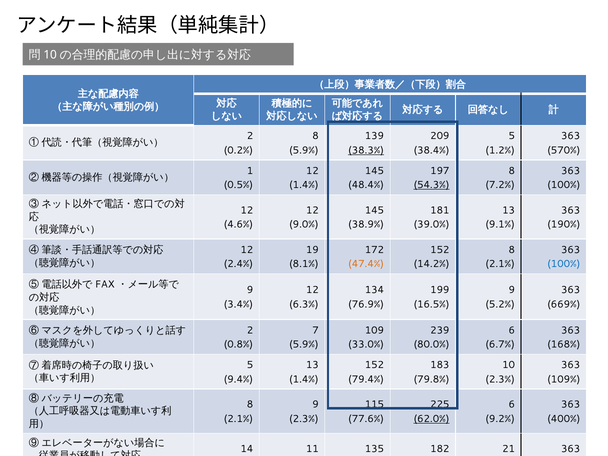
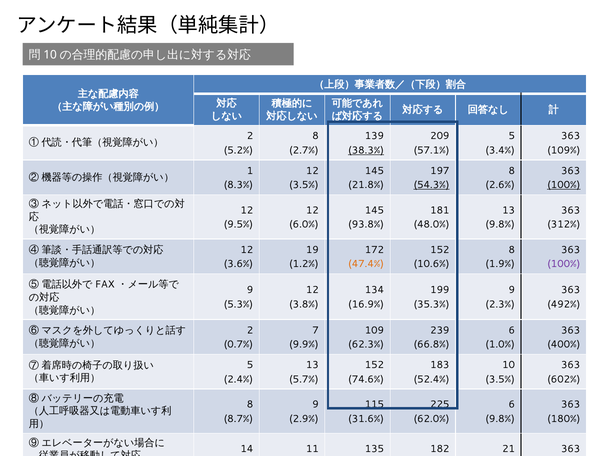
0.2%: 0.2% -> 5.2% (238, 150)
5.9%: 5.9% -> 2.7% (304, 150)
38.4%: 38.4% -> 57.1% (431, 150)
1.2%: 1.2% -> 3.4% (500, 150)
570%: 570% -> 109% (564, 150)
0.5%: 0.5% -> 8.3% (238, 185)
1.4%: 1.4% -> 3.5% (304, 185)
48.4%: 48.4% -> 21.8% (366, 185)
7.2%: 7.2% -> 2.6% (500, 185)
100% underline: none -> present (564, 185)
4.6%: 4.6% -> 9.5% (238, 225)
9.0%: 9.0% -> 6.0% (304, 225)
38.9%: 38.9% -> 93.8% (366, 225)
39.0%: 39.0% -> 48.0% (431, 225)
9.1%: 9.1% -> 9.8% (500, 225)
190%: 190% -> 312% (564, 225)
2.4%: 2.4% -> 3.6% (238, 264)
8.1%: 8.1% -> 1.2% (304, 264)
14.2%: 14.2% -> 10.6% (431, 264)
2.1%: 2.1% -> 1.9% (500, 264)
100% colour: blue -> purple (564, 264)
3.4%: 3.4% -> 5.3% (238, 304)
6.3%: 6.3% -> 3.8% (304, 304)
76.9%: 76.9% -> 16.9% (366, 304)
16.5%: 16.5% -> 35.3% (431, 304)
5.2%: 5.2% -> 2.3% (500, 304)
669%: 669% -> 492% (564, 304)
0.8%: 0.8% -> 0.7% (238, 345)
5.9%: 5.9% -> 9.9% (304, 345)
33.0%: 33.0% -> 62.3% (366, 345)
80.0%: 80.0% -> 66.8% (431, 345)
6.7%: 6.7% -> 1.0% (500, 345)
168%: 168% -> 400% (564, 345)
9.4%: 9.4% -> 2.4% (238, 379)
1.4%: 1.4% -> 5.7% (304, 379)
79.4%: 79.4% -> 74.6% (366, 379)
79.8%: 79.8% -> 52.4% (431, 379)
2.3%: 2.3% -> 3.5% (500, 379)
109%: 109% -> 602% (564, 379)
2.1%: 2.1% -> 8.7% (238, 419)
2.3%: 2.3% -> 2.9% (304, 419)
77.6%: 77.6% -> 31.6% (366, 419)
62.0% underline: present -> none (431, 419)
9.2%: 9.2% -> 9.8% (500, 419)
400%: 400% -> 180% (564, 419)
